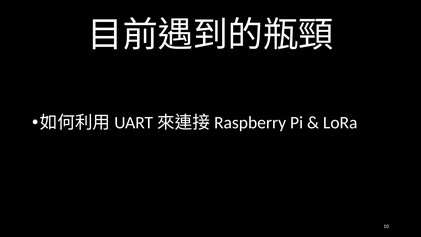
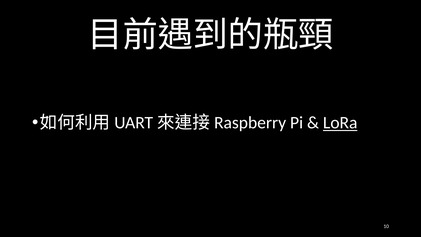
LoRa underline: none -> present (340, 123)
